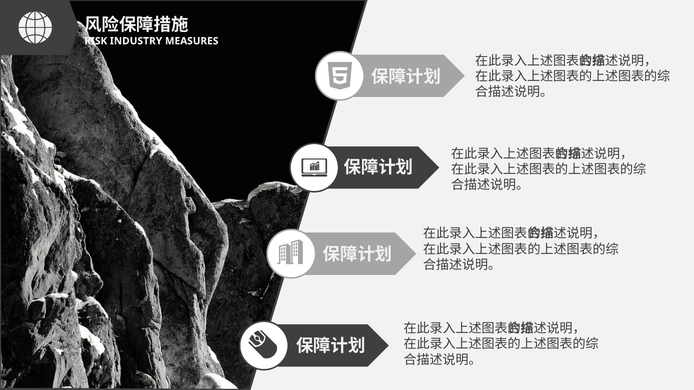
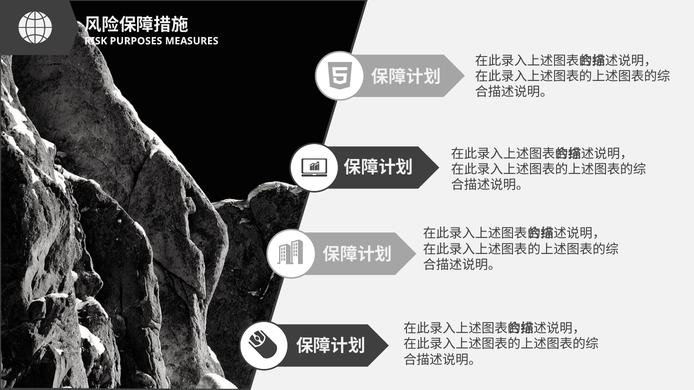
INDUSTRY: INDUSTRY -> PURPOSES (136, 41)
